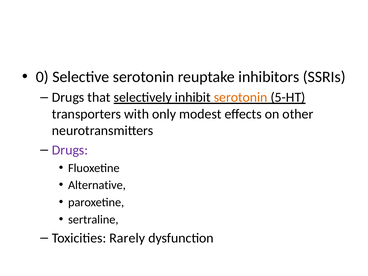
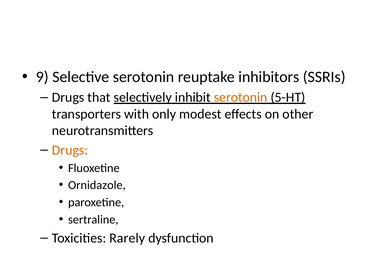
0: 0 -> 9 (42, 77)
Drugs colour: purple -> orange (70, 150)
Alternative: Alternative -> Ornidazole (97, 185)
